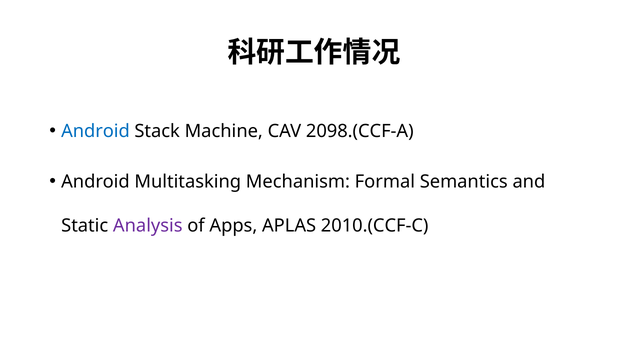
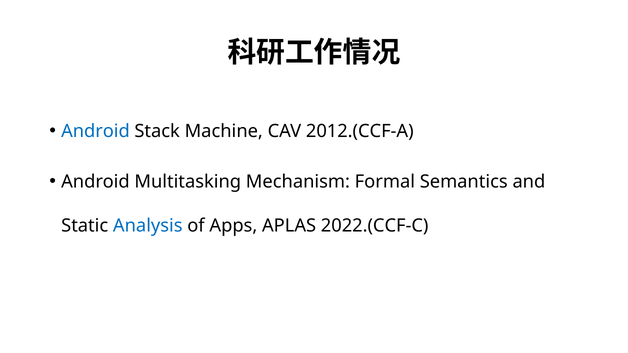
2098.(CCF-A: 2098.(CCF-A -> 2012.(CCF-A (360, 131)
Analysis colour: purple -> blue (148, 226)
2010.(CCF-C: 2010.(CCF-C -> 2022.(CCF-C (375, 226)
